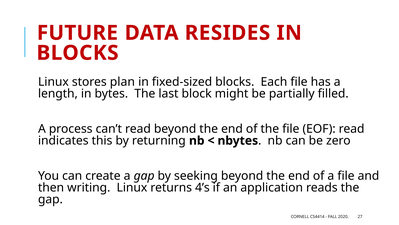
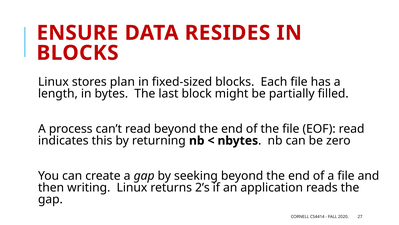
FUTURE: FUTURE -> ENSURE (77, 33)
4’s: 4’s -> 2’s (202, 187)
